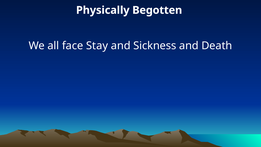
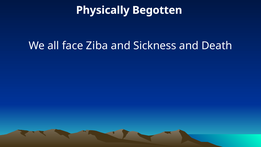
Stay: Stay -> Ziba (97, 46)
